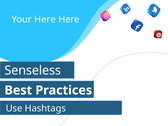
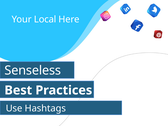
Your Here: Here -> Local (45, 19)
